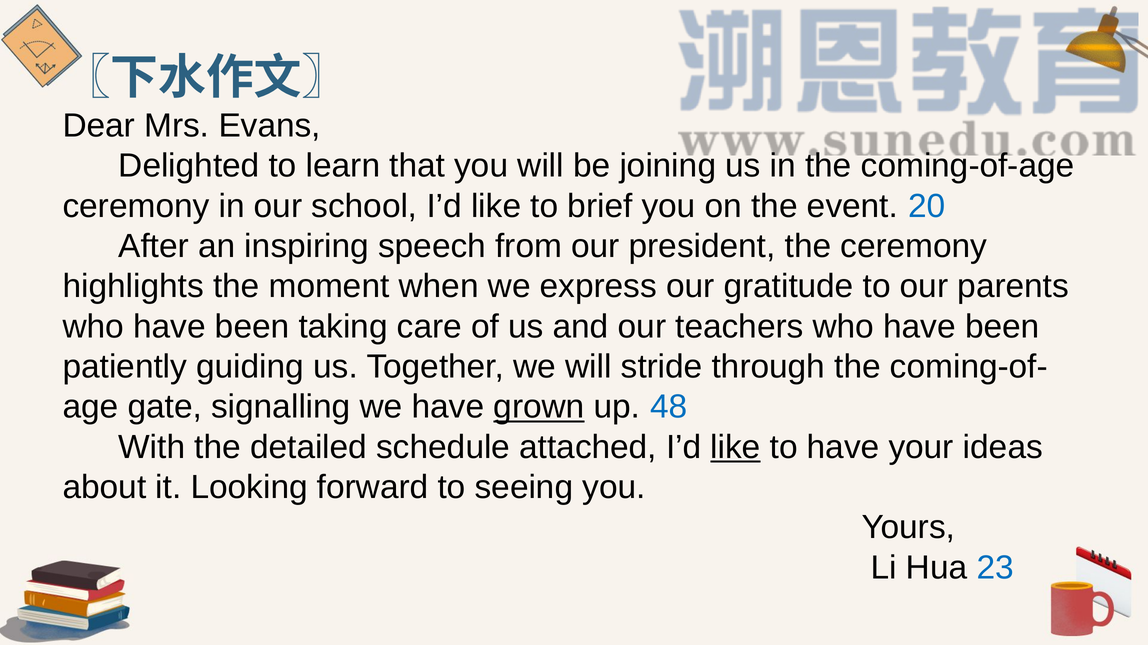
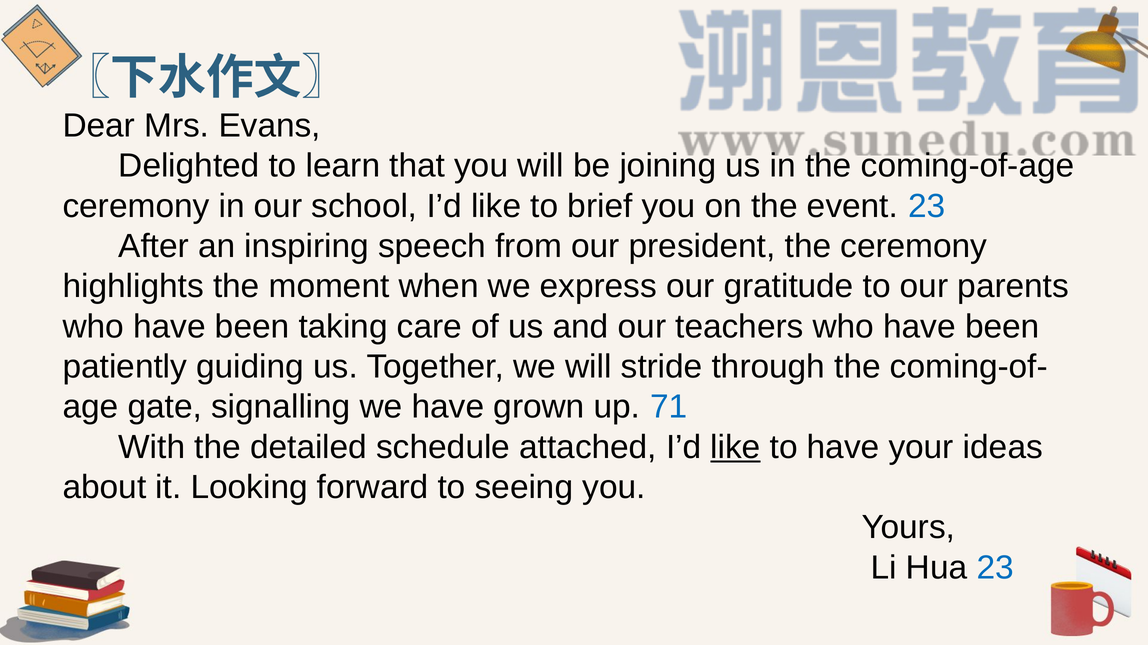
event 20: 20 -> 23 (927, 206)
grown underline: present -> none (539, 407)
48: 48 -> 71 (669, 407)
